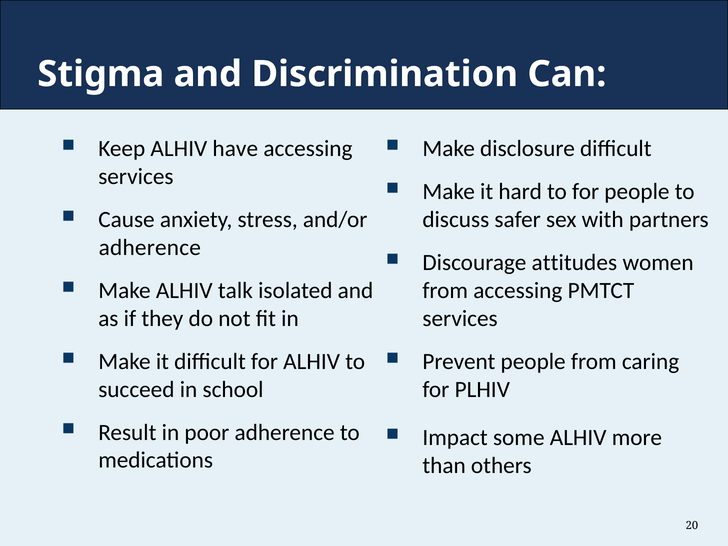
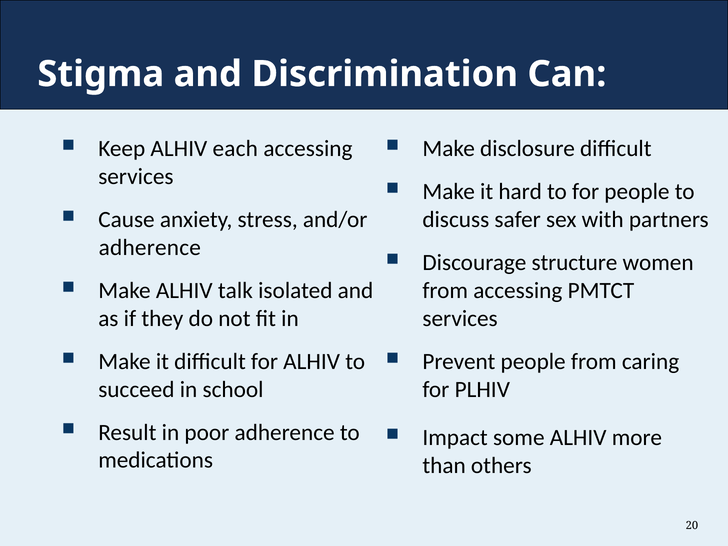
have: have -> each (235, 149)
attitudes: attitudes -> structure (574, 263)
